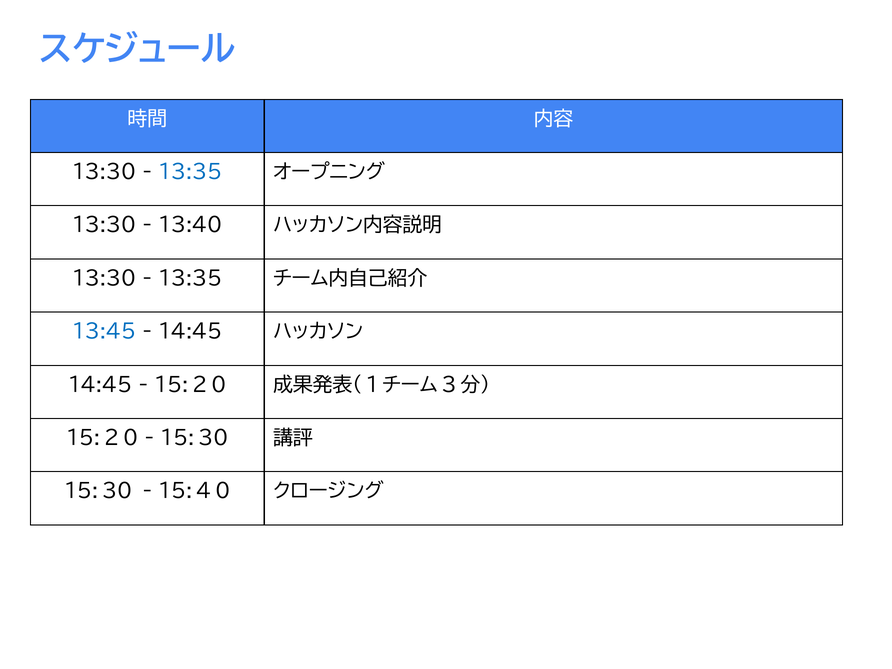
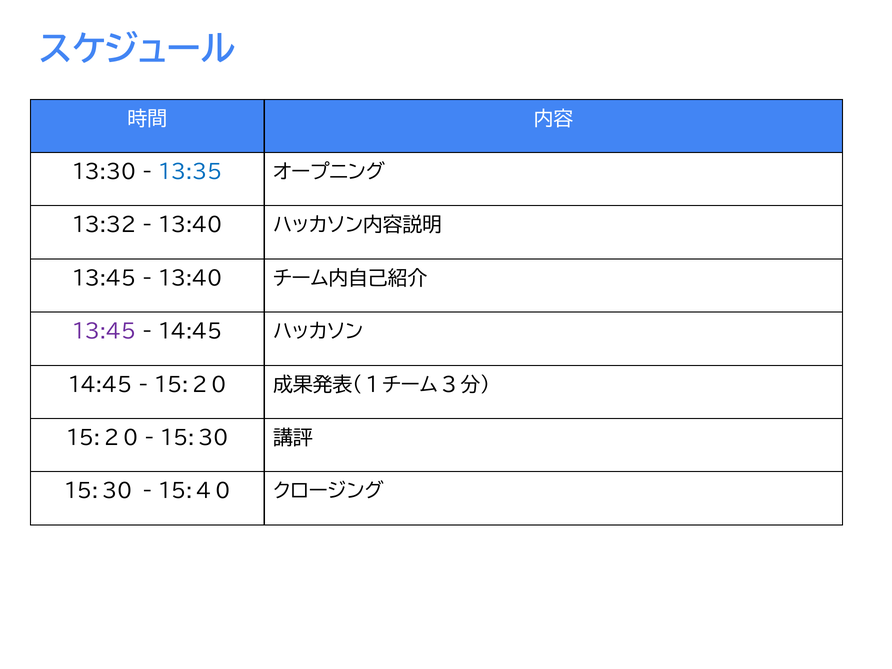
13:30: 13:30 -> 13:32 (104, 225)
13:30: 13:30 -> 13:45 (104, 279)
13:35: 13:35 -> 13:40 (190, 279)
13:45 colour: blue -> purple (104, 332)
